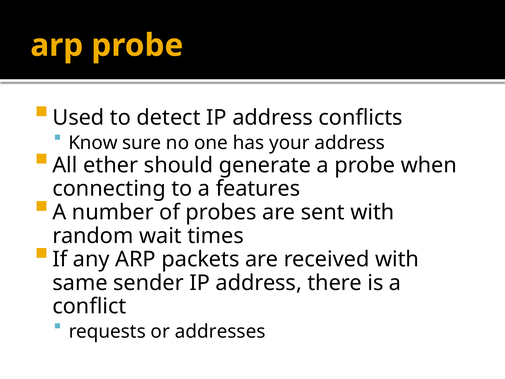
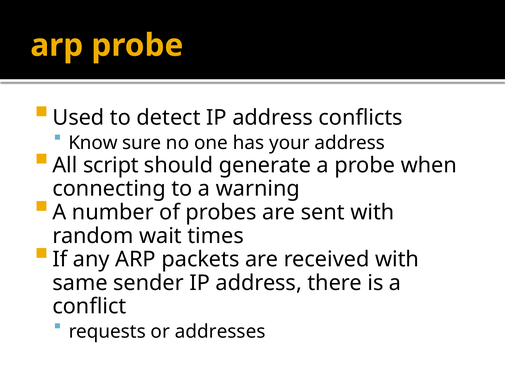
ether: ether -> script (111, 165)
features: features -> warning (258, 189)
